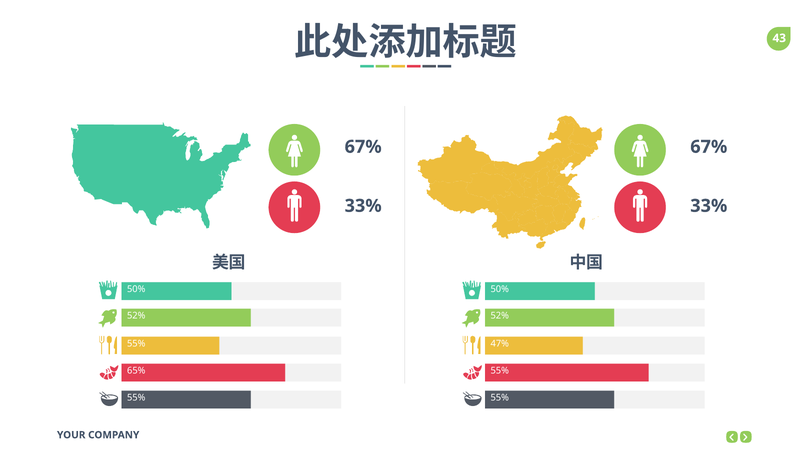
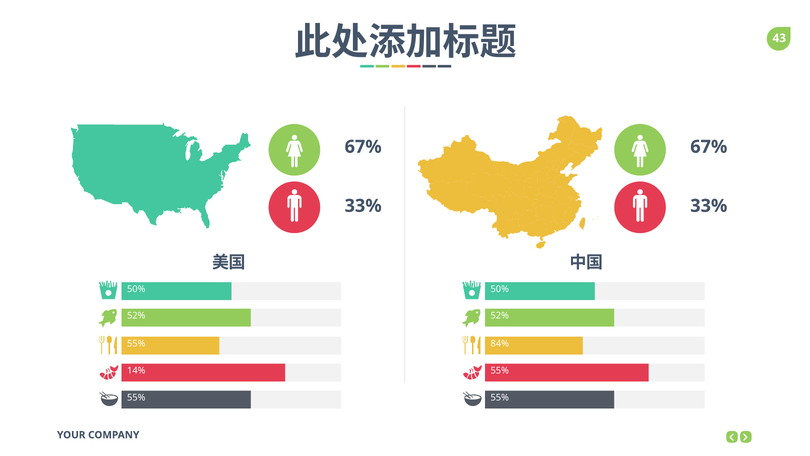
47%: 47% -> 84% (500, 344)
65%: 65% -> 14% (136, 371)
